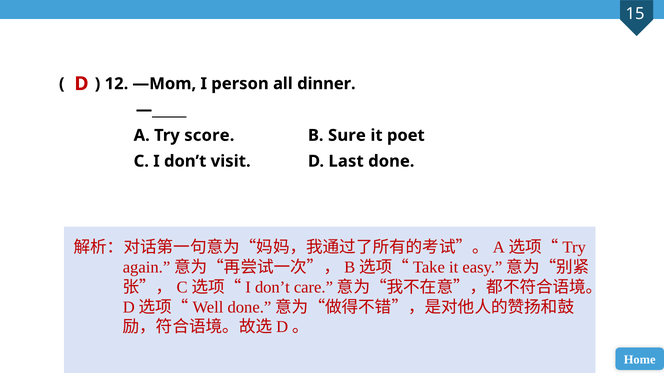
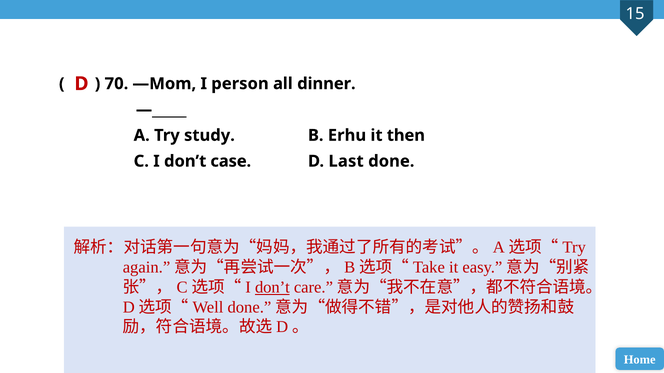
12: 12 -> 70 (116, 84)
score: score -> study (209, 136)
Sure: Sure -> Erhu (347, 136)
poet: poet -> then (406, 136)
visit: visit -> case (231, 161)
don’t underline: none -> present (272, 288)
